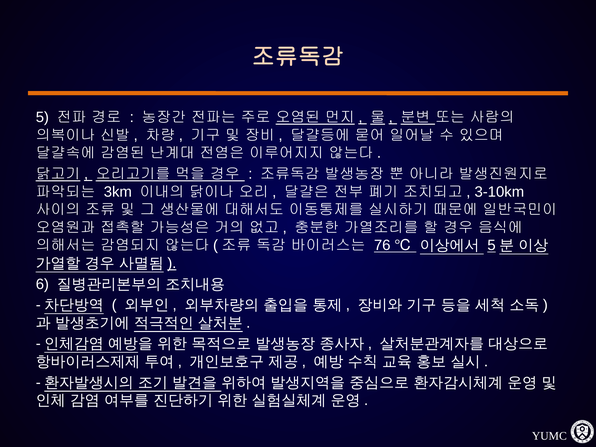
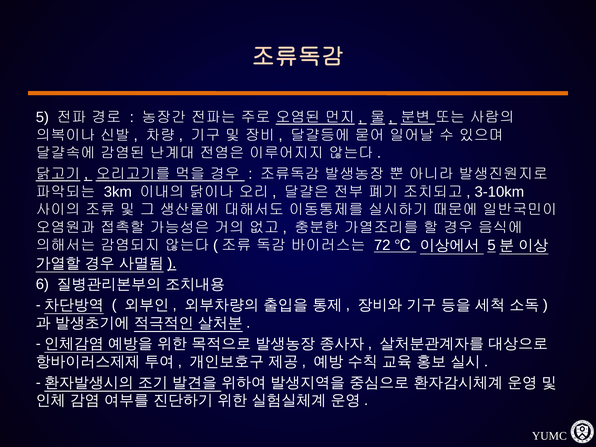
76: 76 -> 72 (382, 245)
